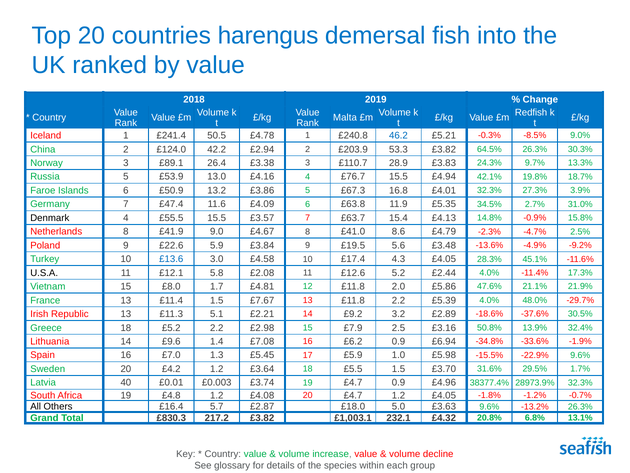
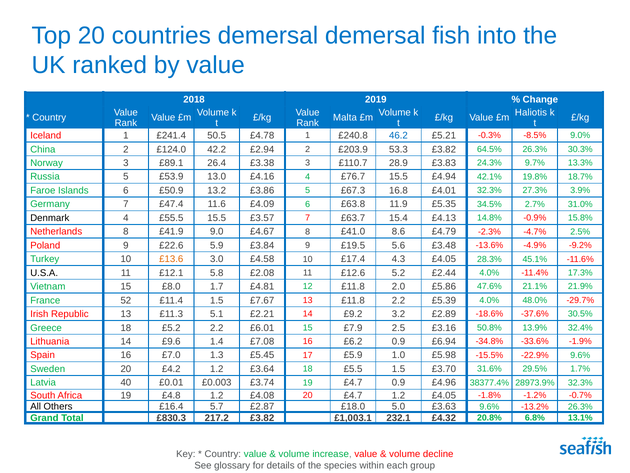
countries harengus: harengus -> demersal (268, 36)
Redfish: Redfish -> Haliotis (531, 112)
£13.6 colour: blue -> orange (171, 259)
France 13: 13 -> 52 (126, 300)
£2.98: £2.98 -> £6.01 (262, 327)
